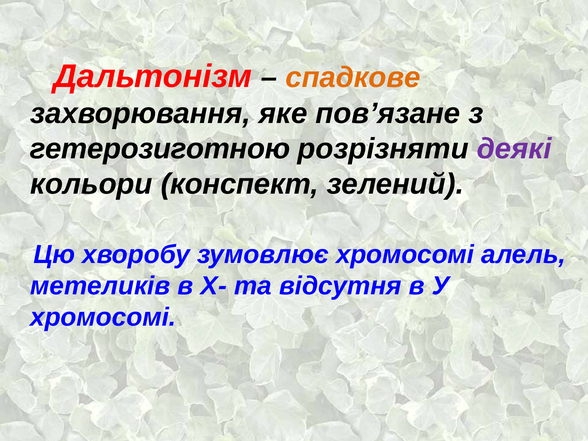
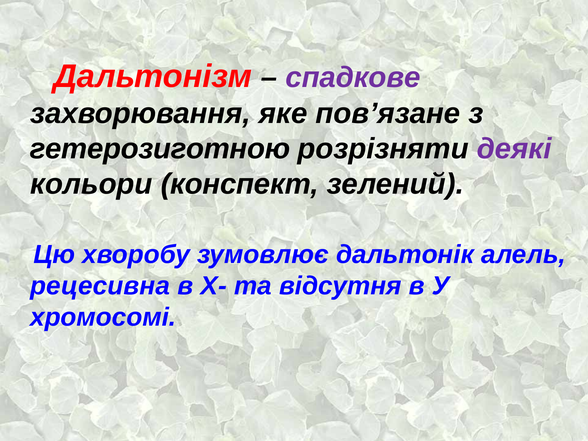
спадкове colour: orange -> purple (353, 78)
зумовлює хромосомі: хромосомі -> дальтонік (405, 254)
метеликів: метеликів -> рецесивна (100, 286)
